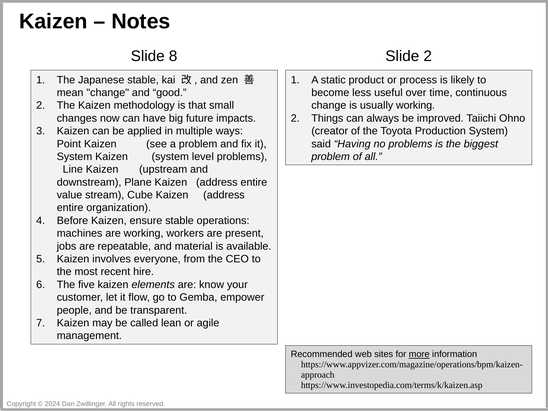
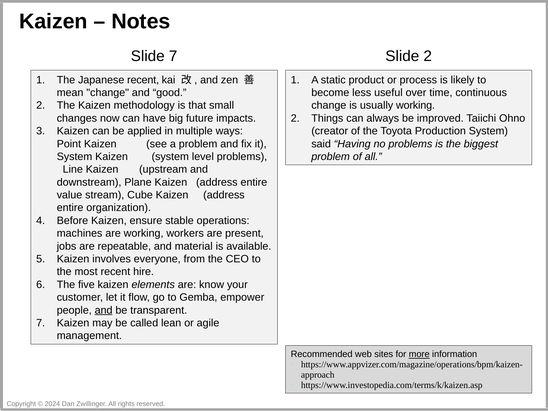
Slide 8: 8 -> 7 (173, 56)
Japanese stable: stable -> recent (143, 80)
and underline: none -> present (104, 310)
